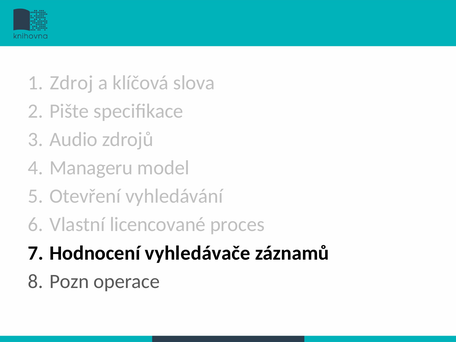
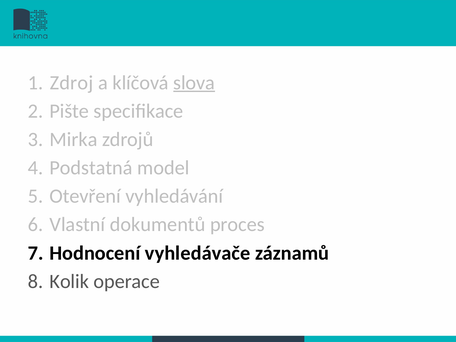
slova underline: none -> present (194, 83)
Audio: Audio -> Mirka (74, 139)
Manageru: Manageru -> Podstatná (91, 168)
licencované: licencované -> dokumentů (158, 225)
Pozn: Pozn -> Kolik (69, 281)
